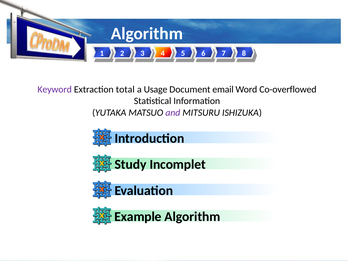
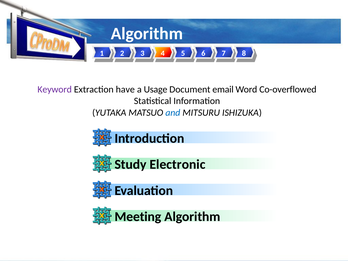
total: total -> have (125, 89)
and colour: purple -> blue (173, 113)
Incomplet: Incomplet -> Electronic (178, 164)
Example: Example -> Meeting (138, 217)
